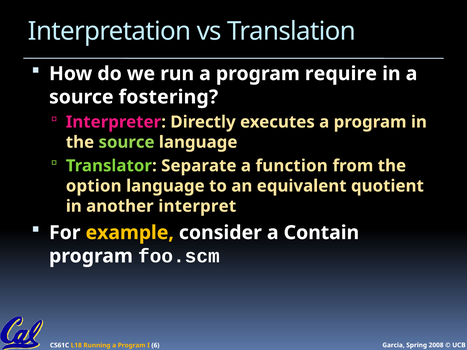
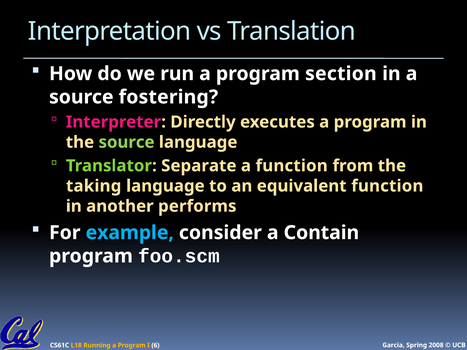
require: require -> section (341, 74)
option: option -> taking (94, 186)
equivalent quotient: quotient -> function (387, 186)
interpret: interpret -> performs (197, 206)
example colour: yellow -> light blue (130, 233)
